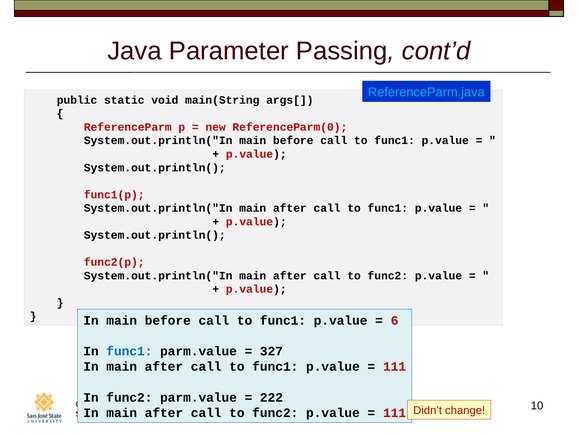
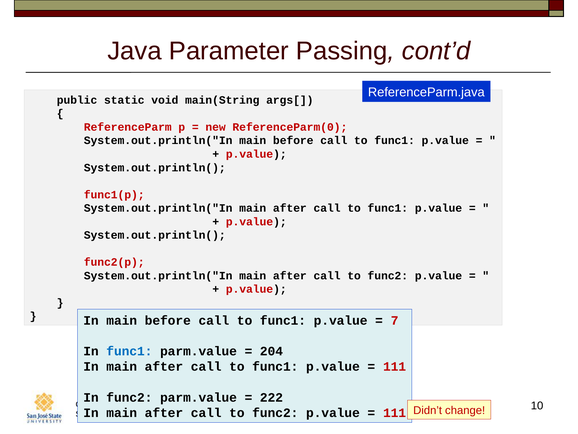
ReferenceParm.java colour: light blue -> white (426, 92)
6: 6 -> 7 (395, 320)
327: 327 -> 204 (271, 351)
